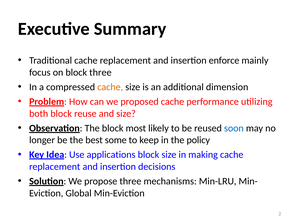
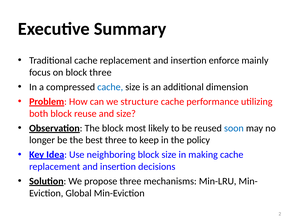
cache colour: orange -> blue (110, 87)
proposed: proposed -> structure (140, 102)
best some: some -> three (116, 140)
applications: applications -> neighboring (111, 155)
